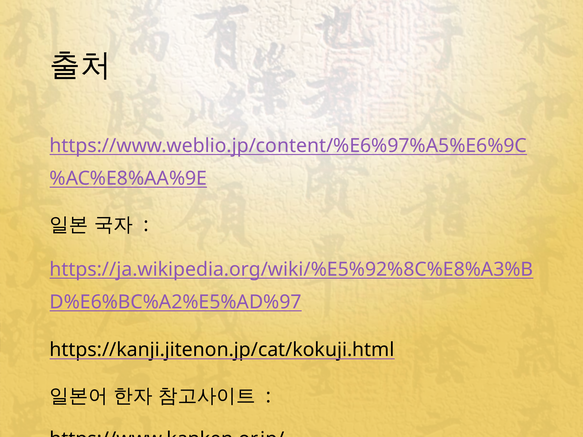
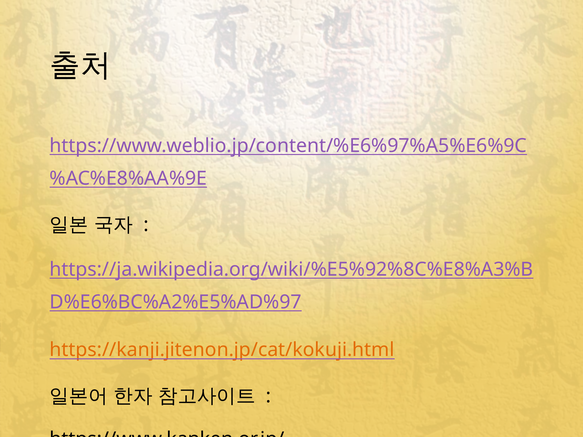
https://kanji.jitenon.jp/cat/kokuji.html colour: black -> orange (222, 350)
